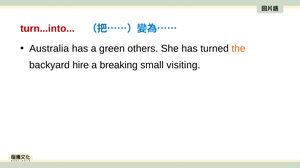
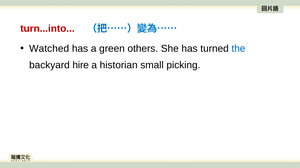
Australia: Australia -> Watched (49, 49)
the colour: orange -> blue (238, 49)
breaking: breaking -> historian (119, 66)
visiting: visiting -> picking (183, 66)
